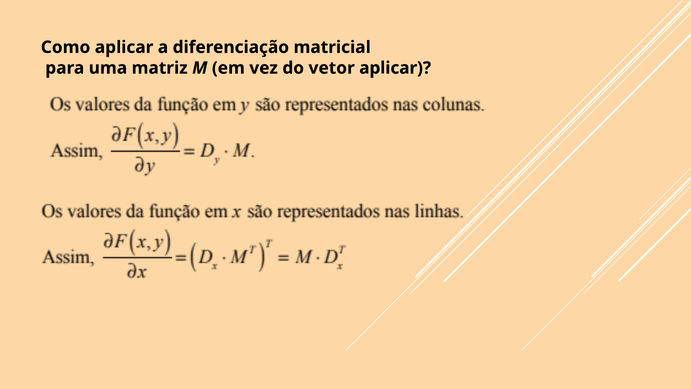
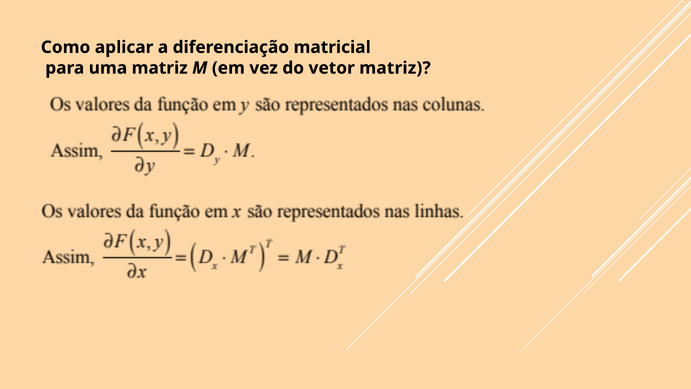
vetor aplicar: aplicar -> matriz (395, 68)
